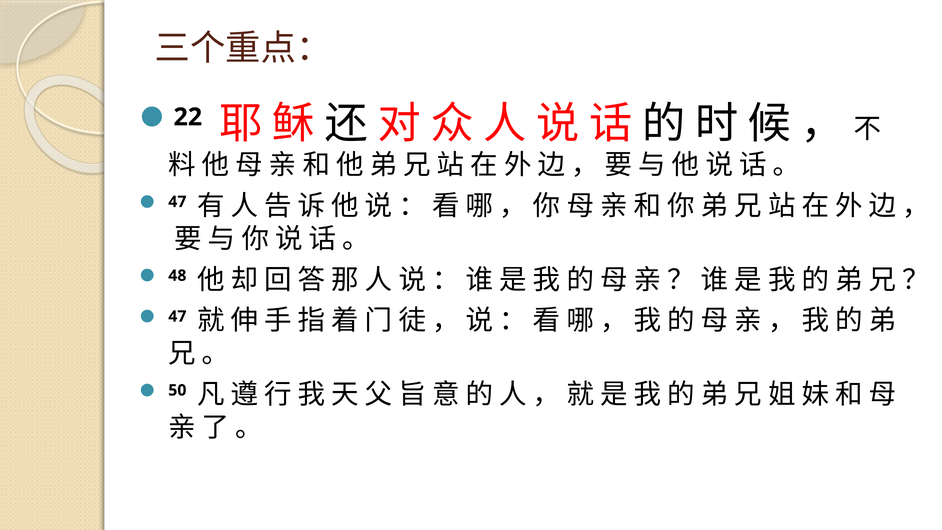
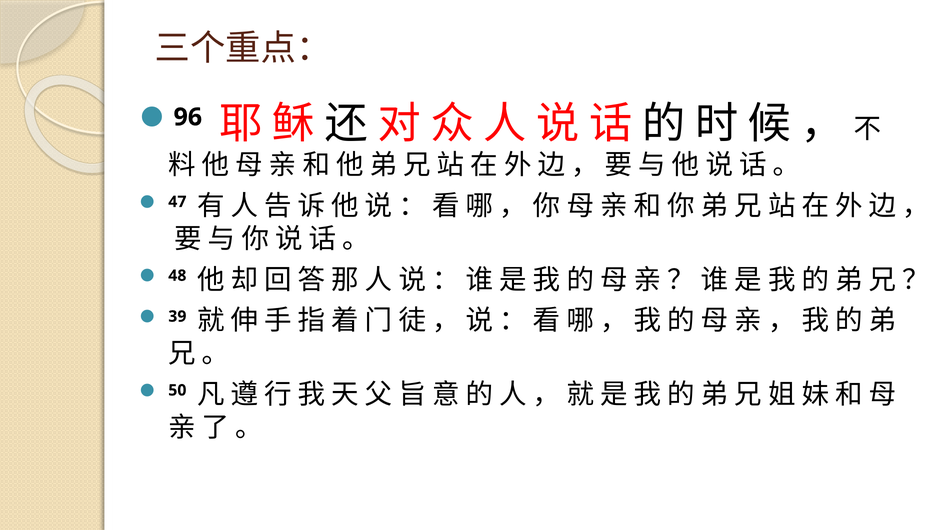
22: 22 -> 96 (188, 117)
47: 47 -> 39 (177, 316)
